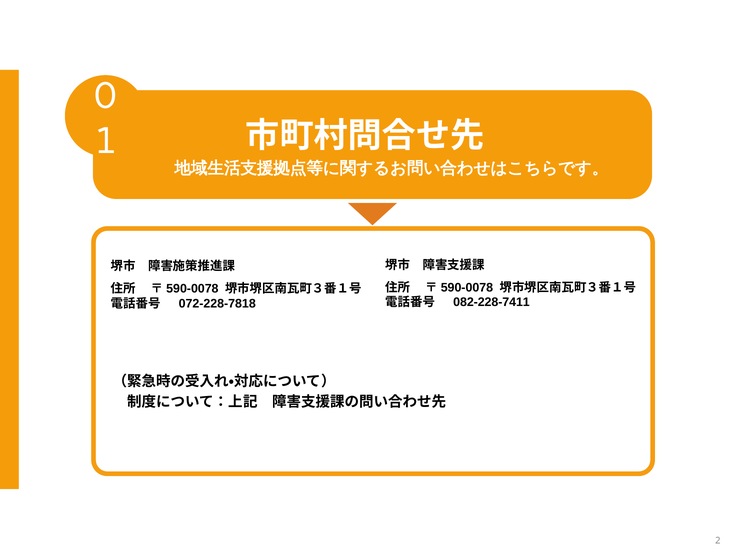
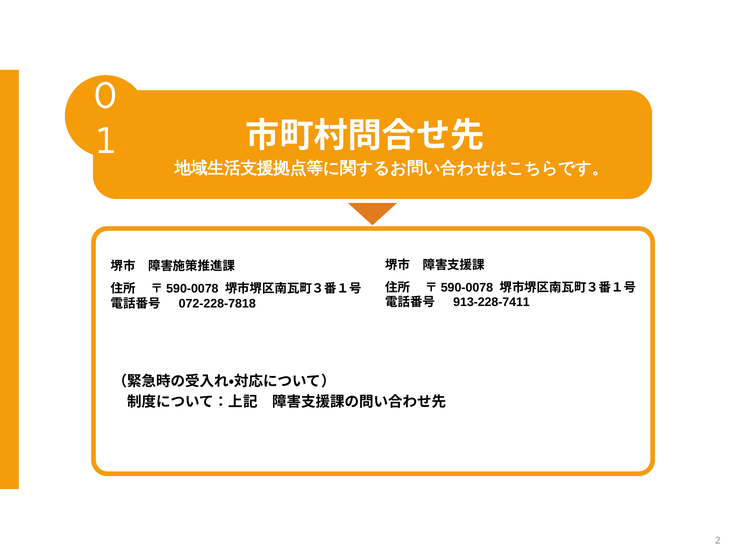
082-228-7411: 082-228-7411 -> 913-228-7411 (491, 302)
